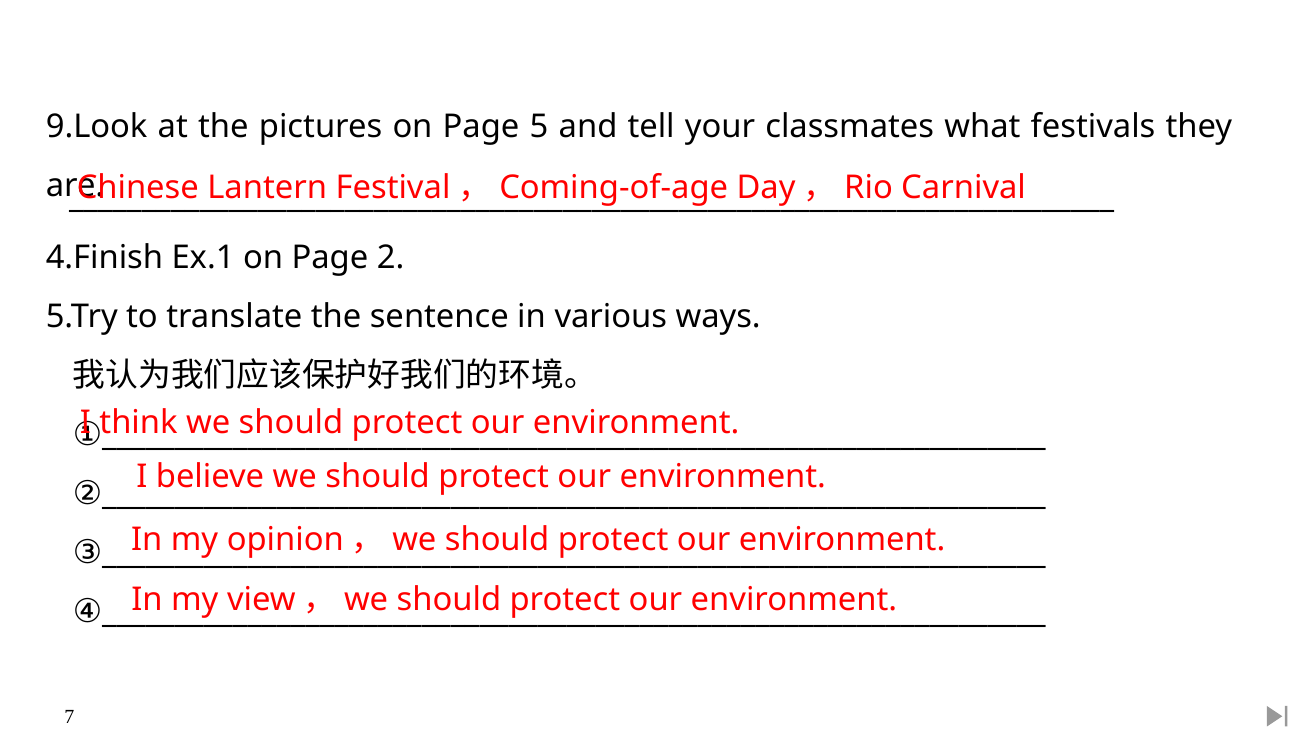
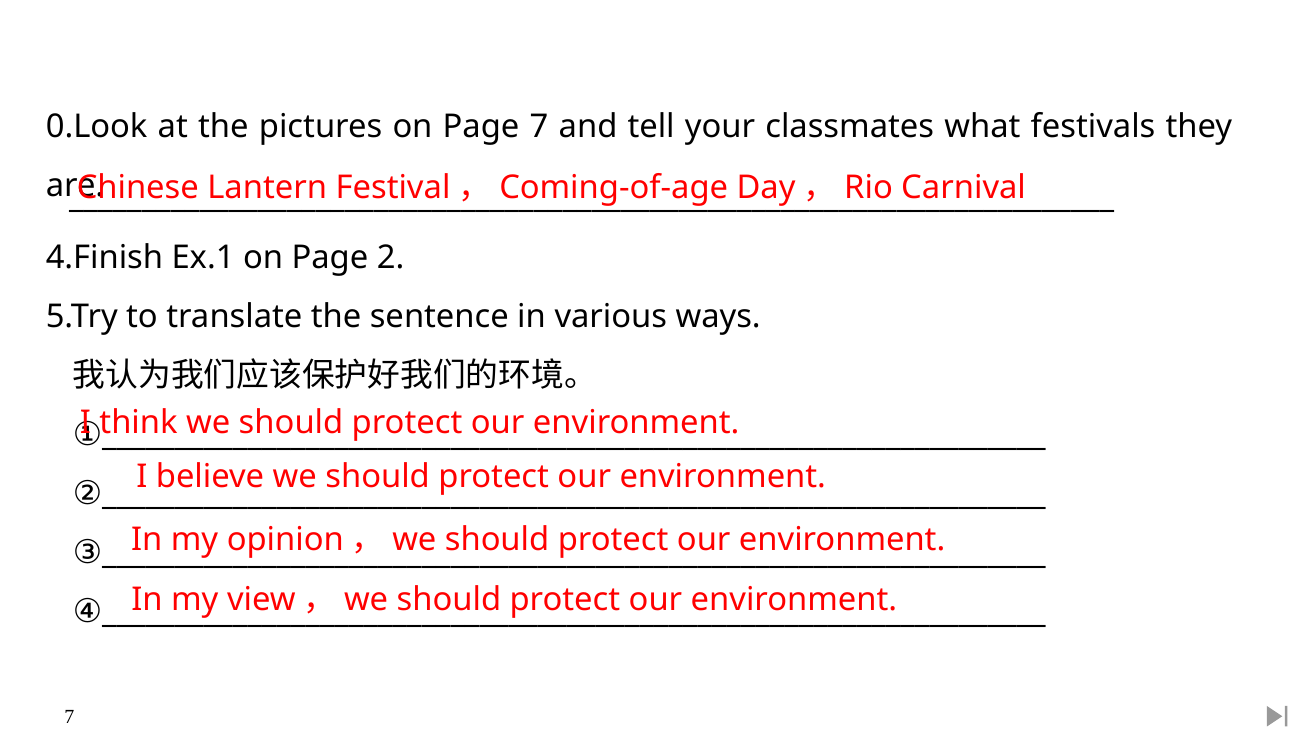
9.Look: 9.Look -> 0.Look (97, 127)
Page 5: 5 -> 7 (539, 127)
